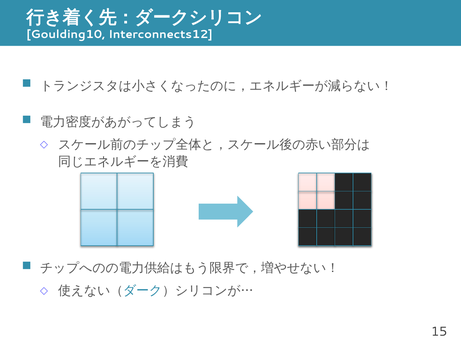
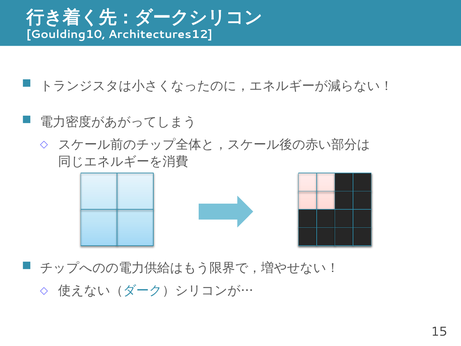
Interconnects12: Interconnects12 -> Architectures12 (160, 34)
